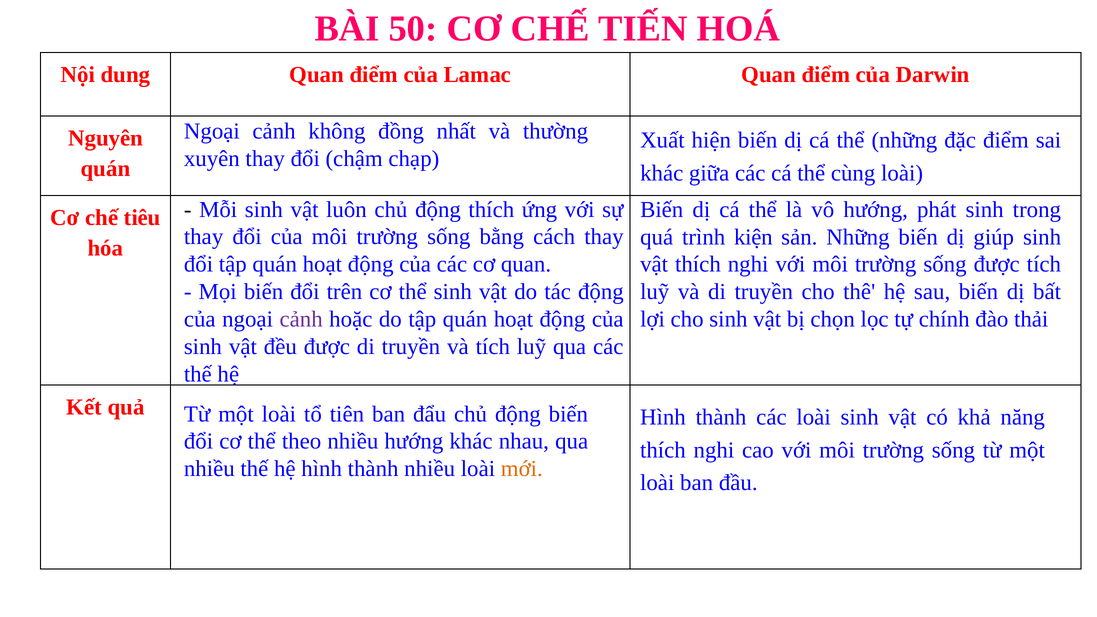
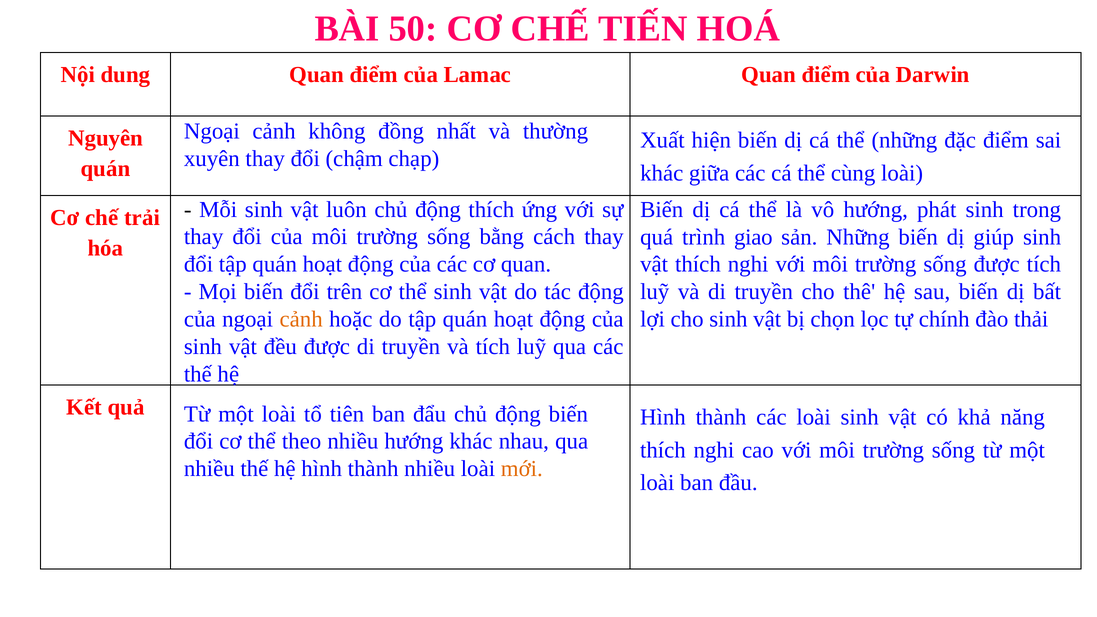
tiêu: tiêu -> trải (142, 218)
kiện: kiện -> giao (753, 237)
cảnh colour: purple -> orange (301, 319)
